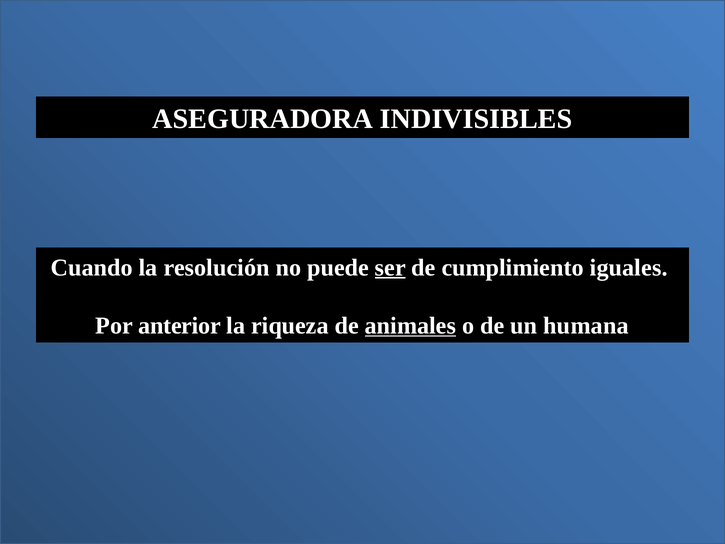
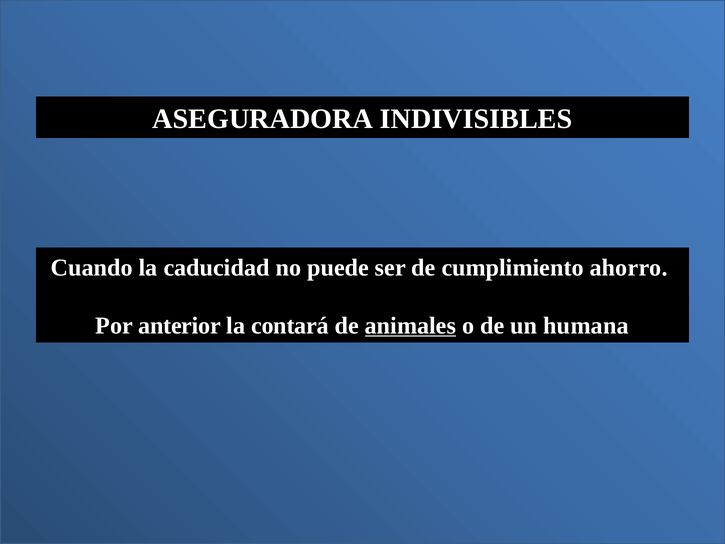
resolución: resolución -> caducidad (217, 267)
ser underline: present -> none (390, 267)
iguales: iguales -> ahorro (629, 267)
riqueza: riqueza -> contará (290, 325)
